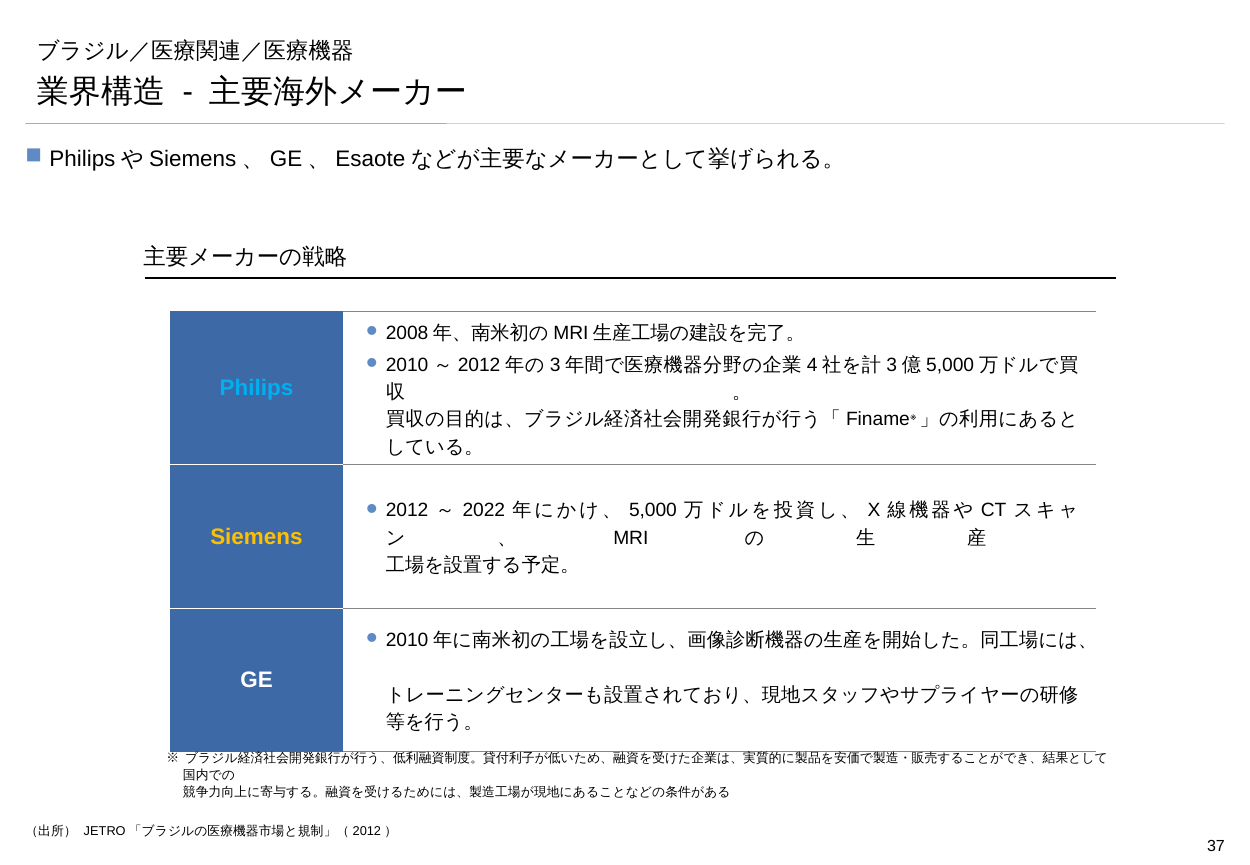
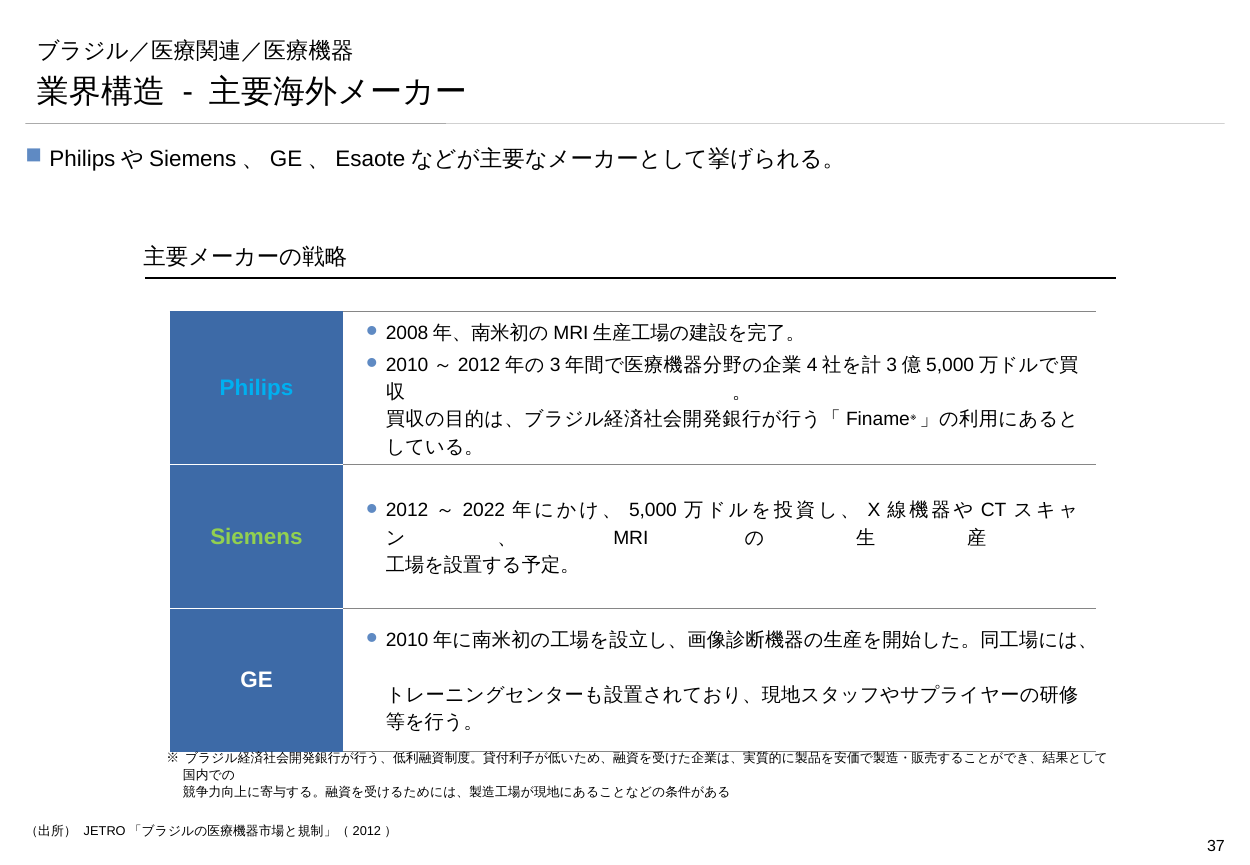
Siemens colour: yellow -> light green (256, 537)
